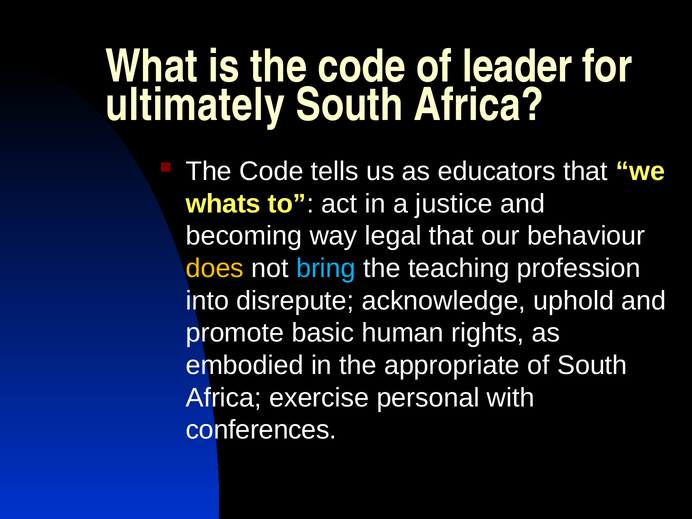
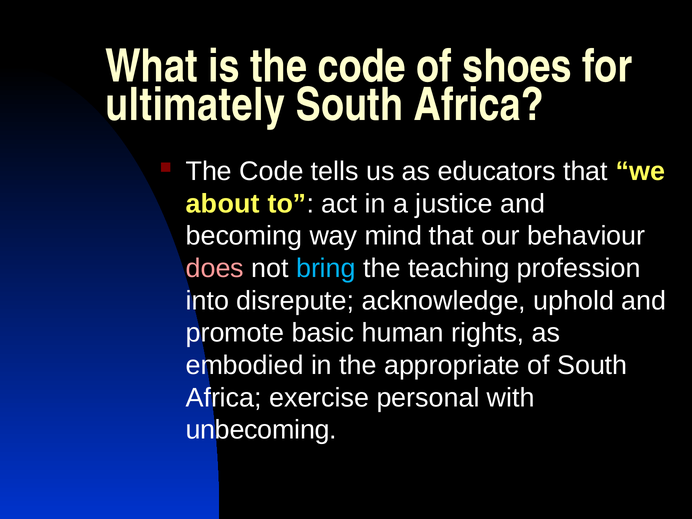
leader: leader -> shoes (517, 66)
whats: whats -> about (223, 204)
legal: legal -> mind (393, 236)
does colour: yellow -> pink (215, 268)
conferences: conferences -> unbecoming (261, 430)
